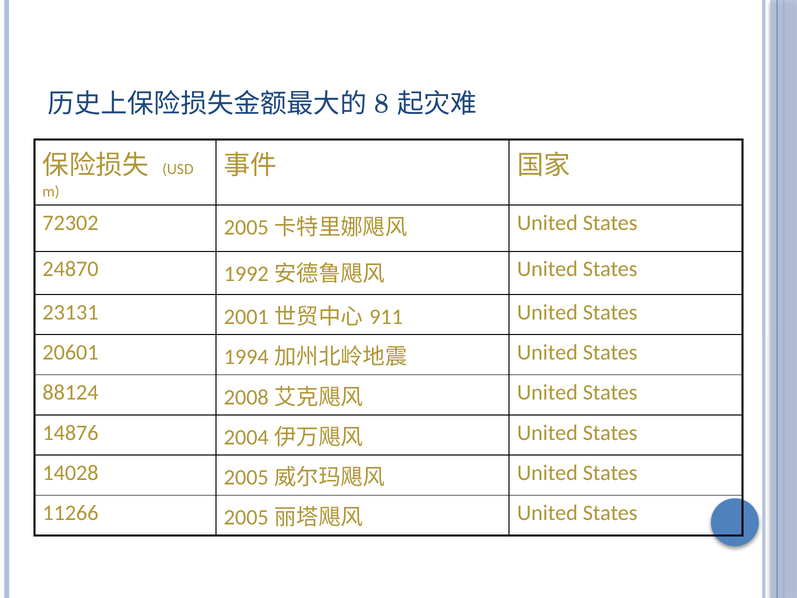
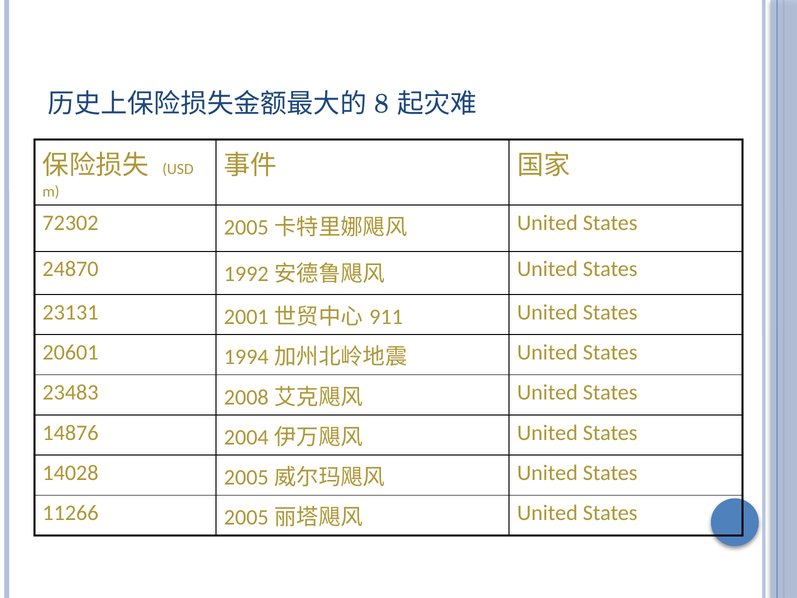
88124: 88124 -> 23483 (71, 392)
